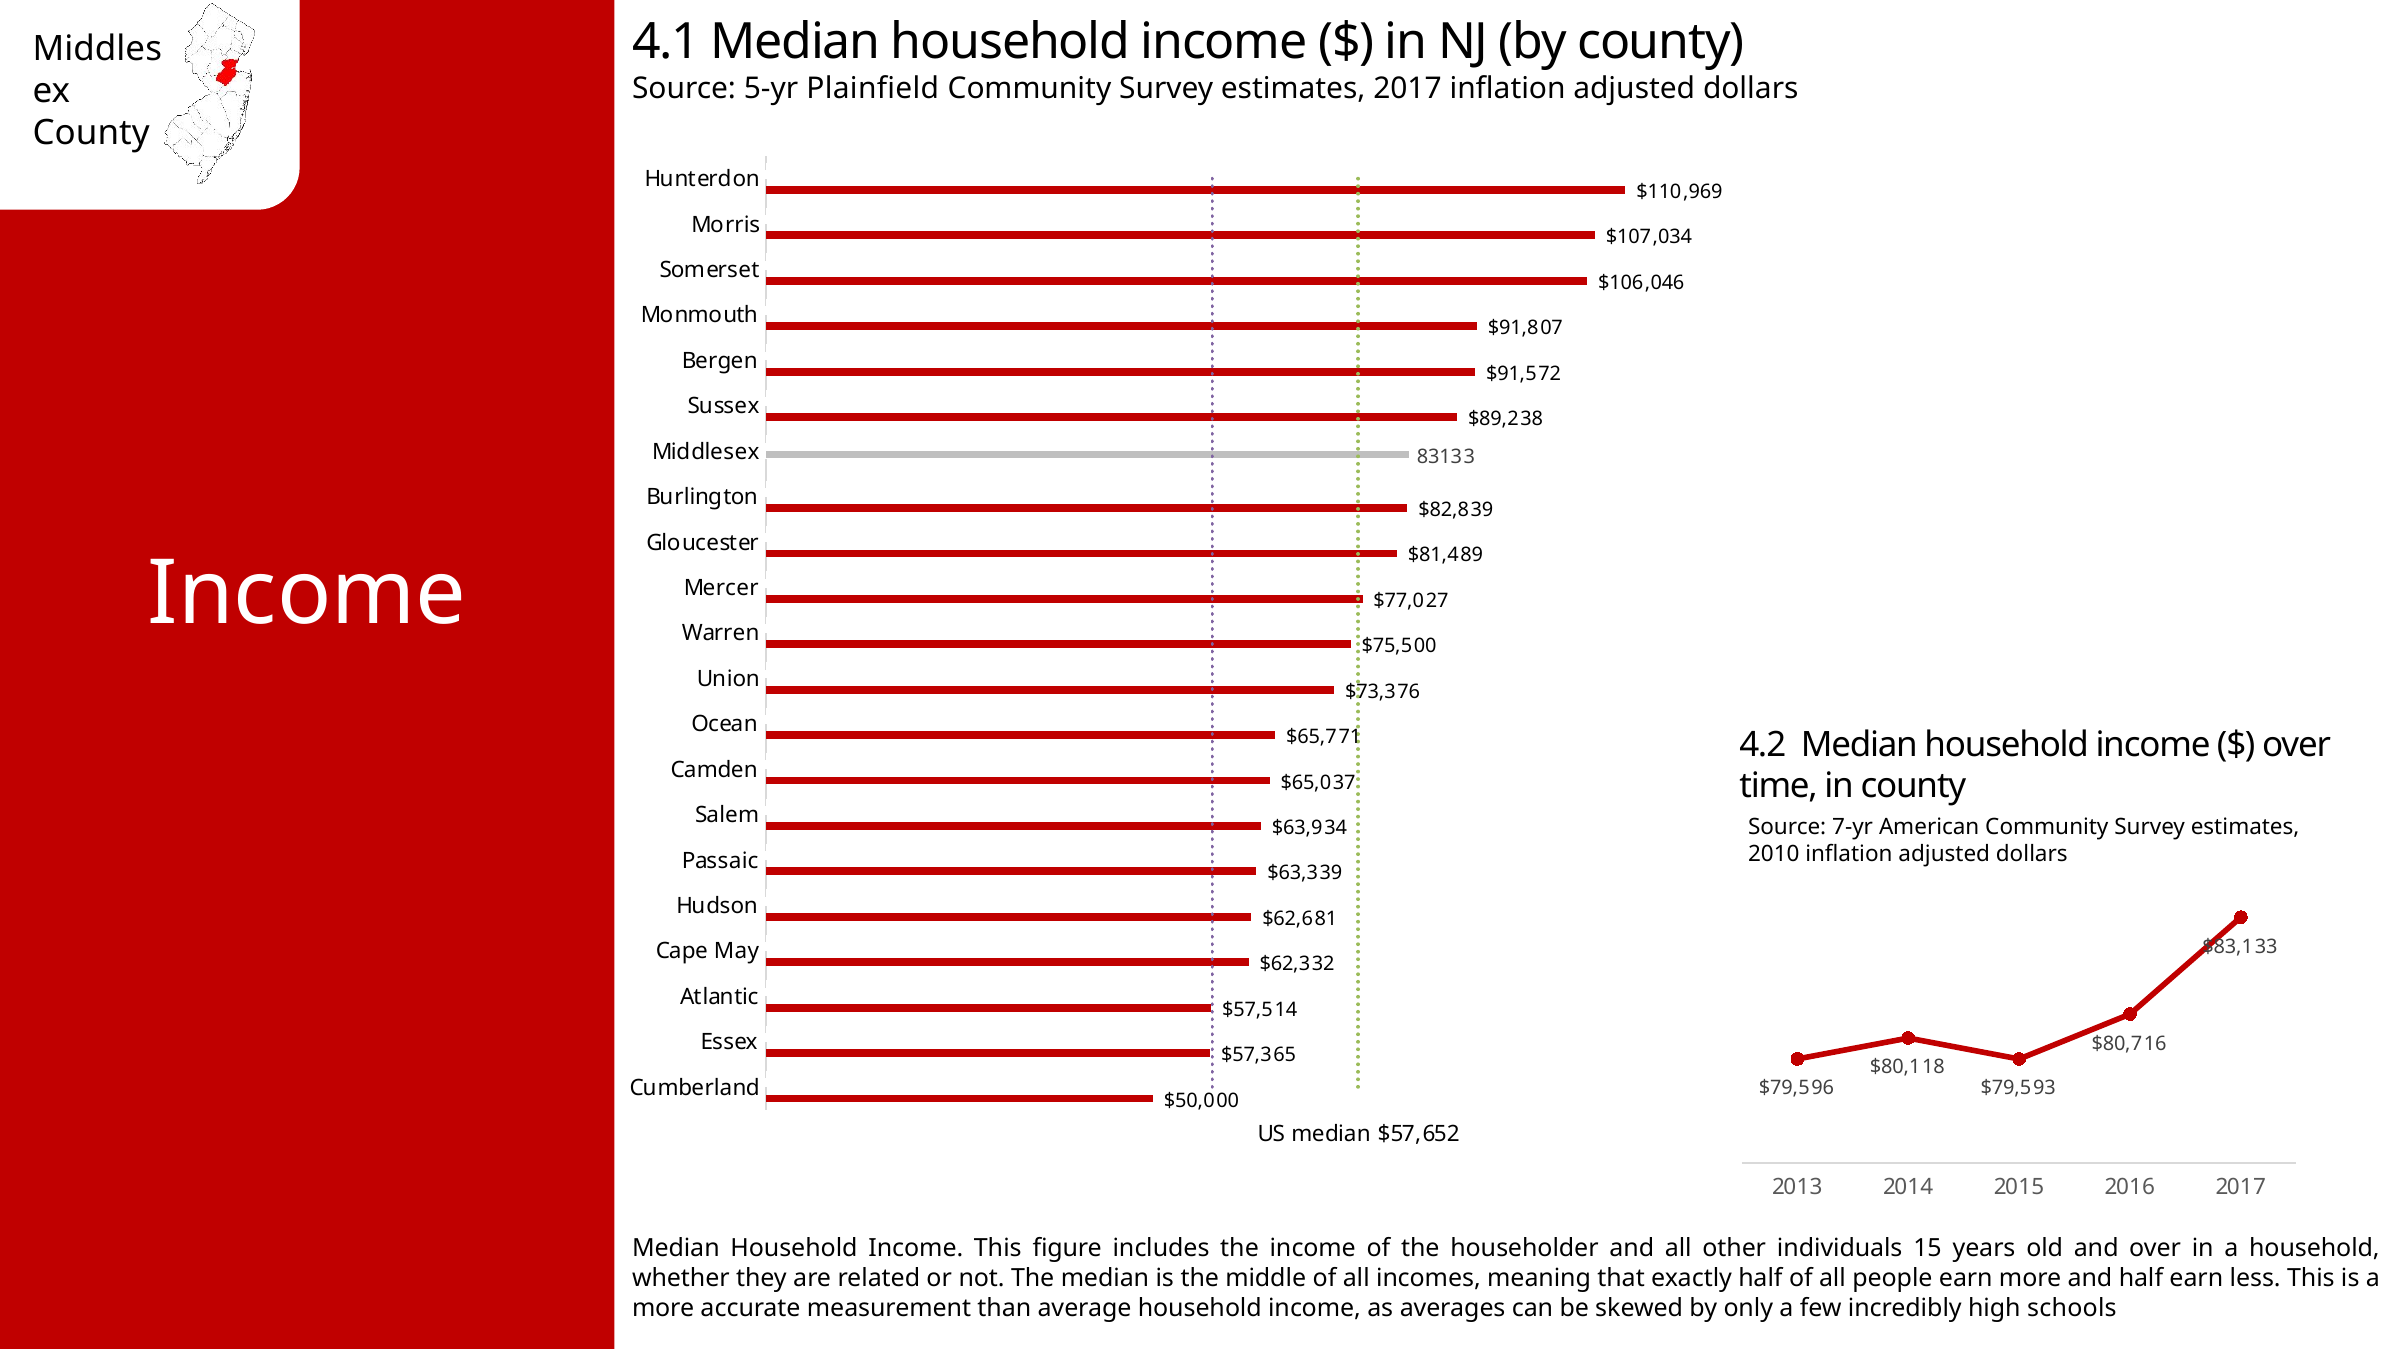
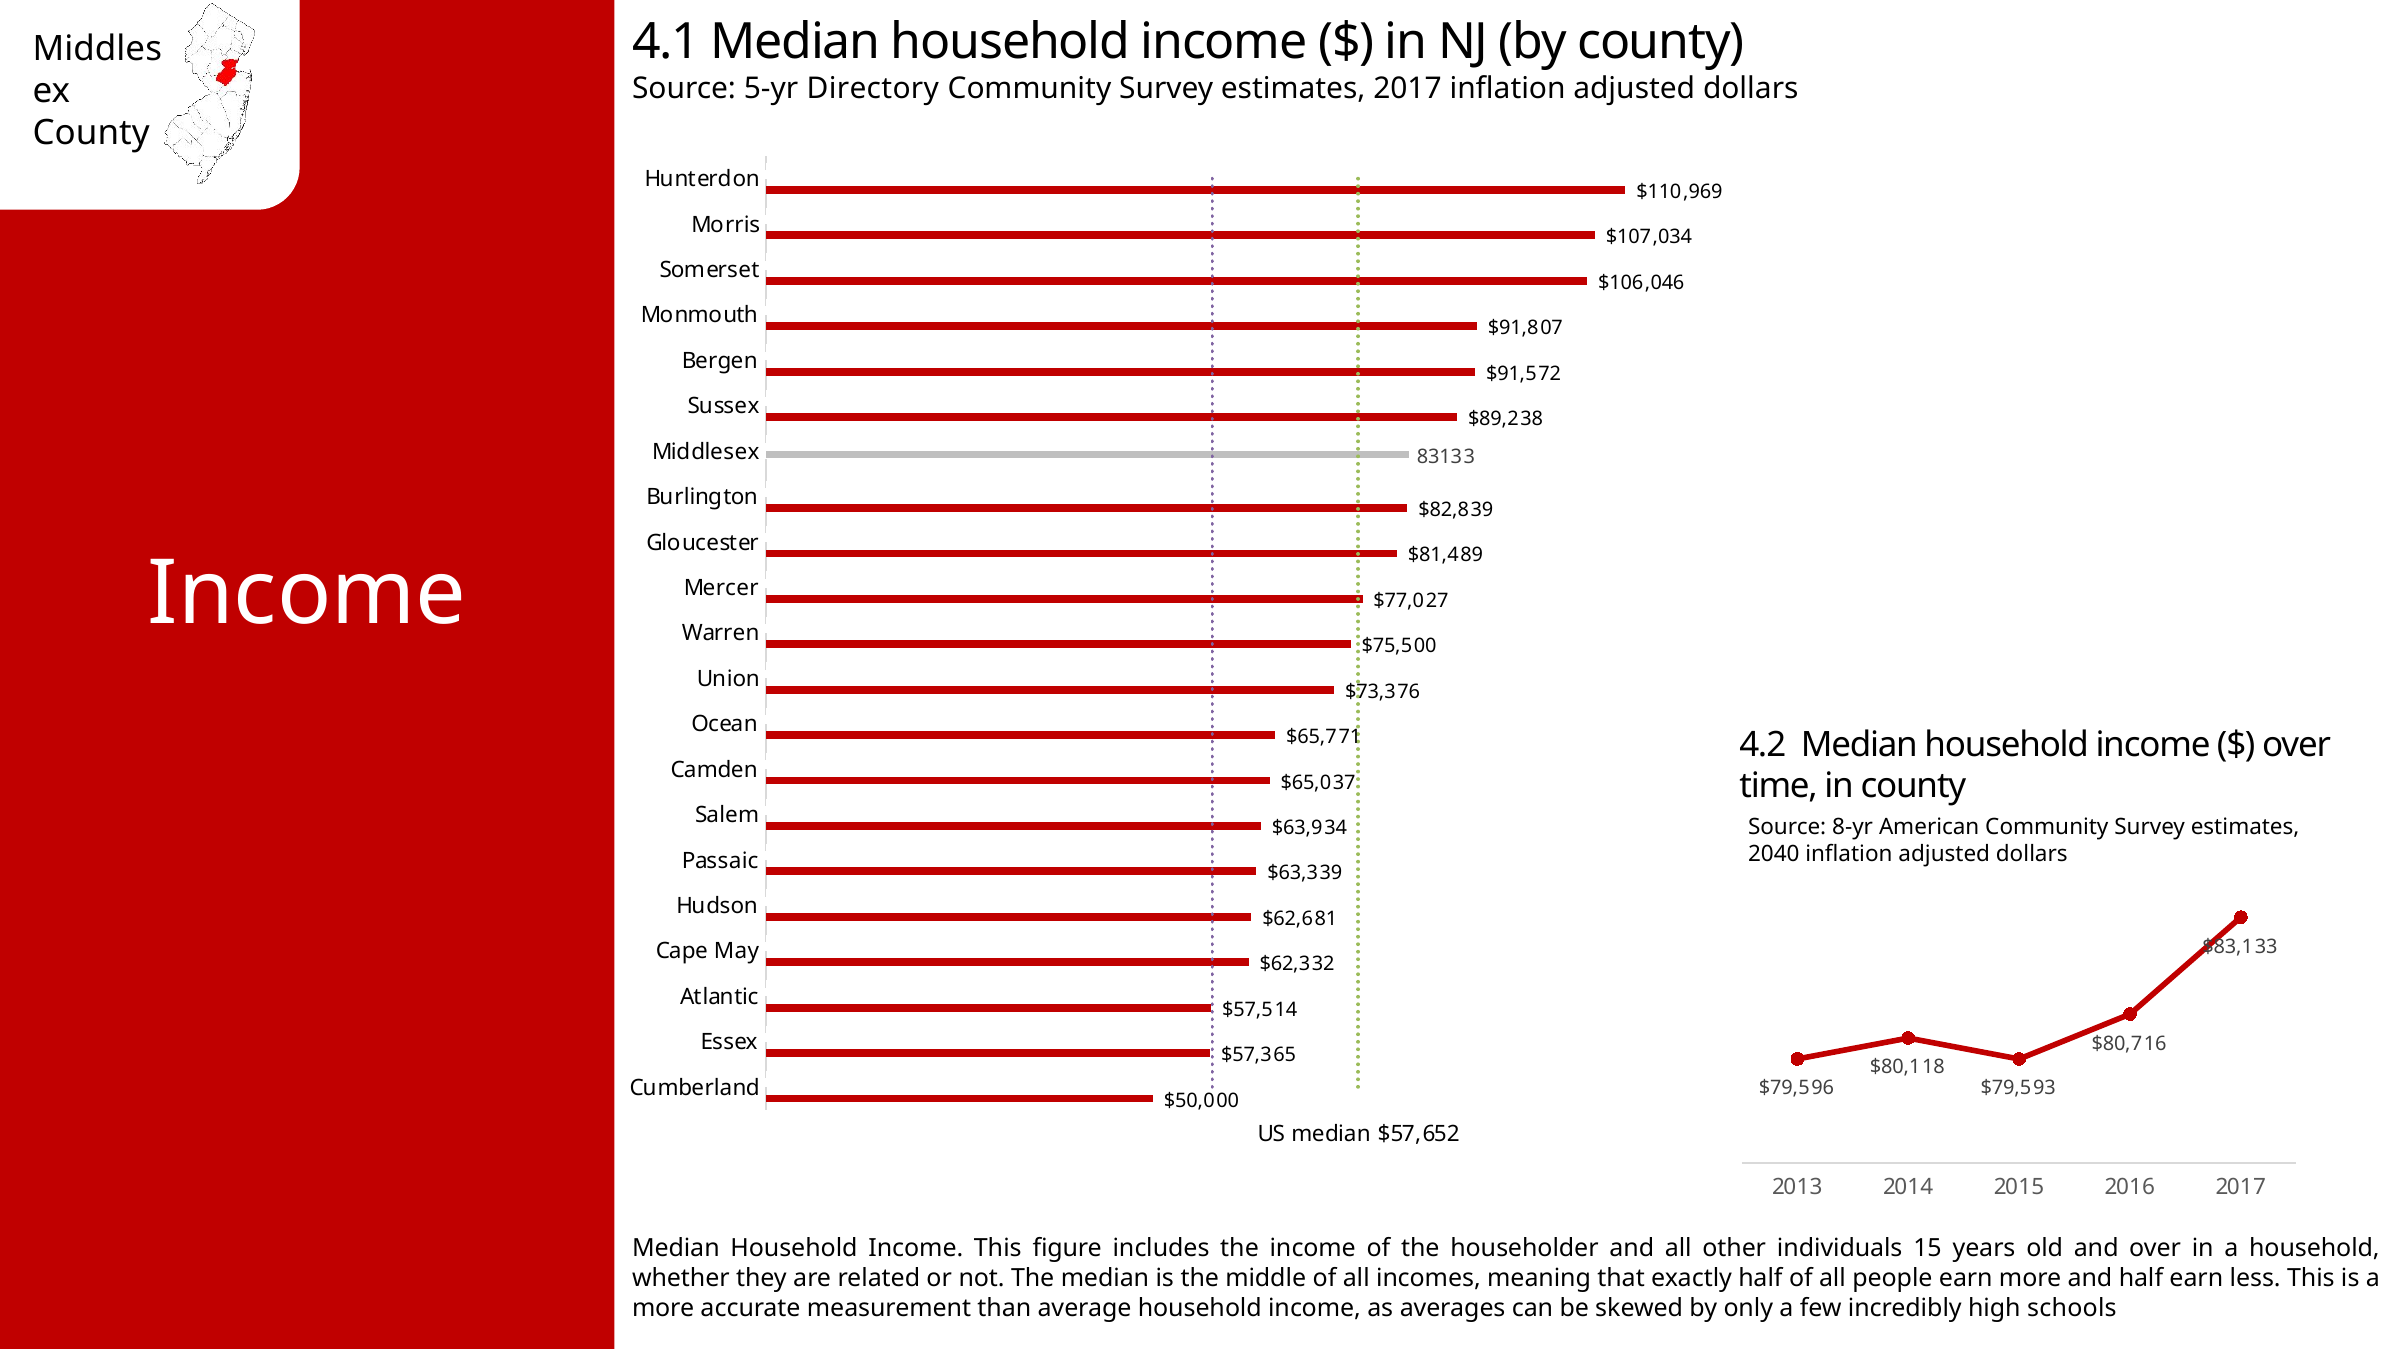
Plainfield: Plainfield -> Directory (873, 89)
7-yr: 7-yr -> 8-yr (1853, 827)
2010: 2010 -> 2040 (1774, 854)
